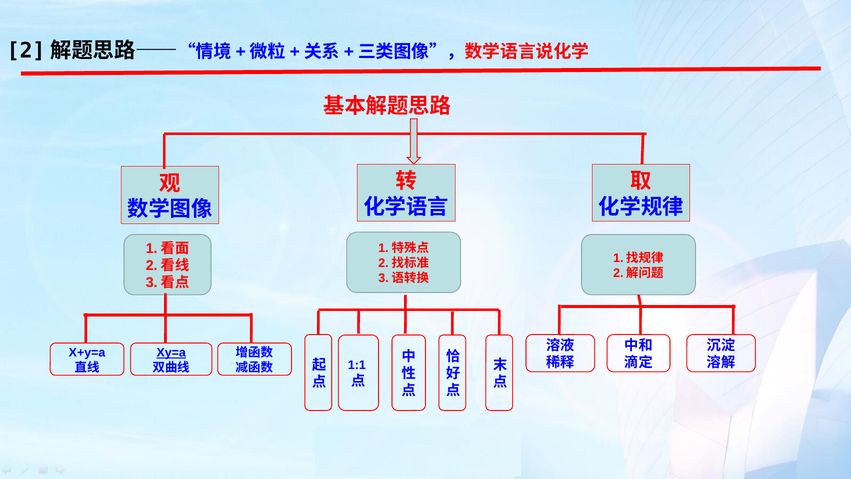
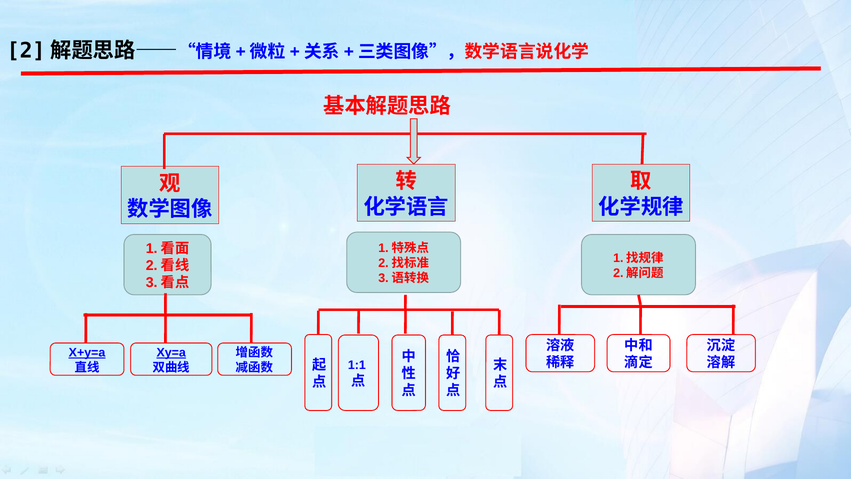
X+y=a underline: none -> present (87, 352)
